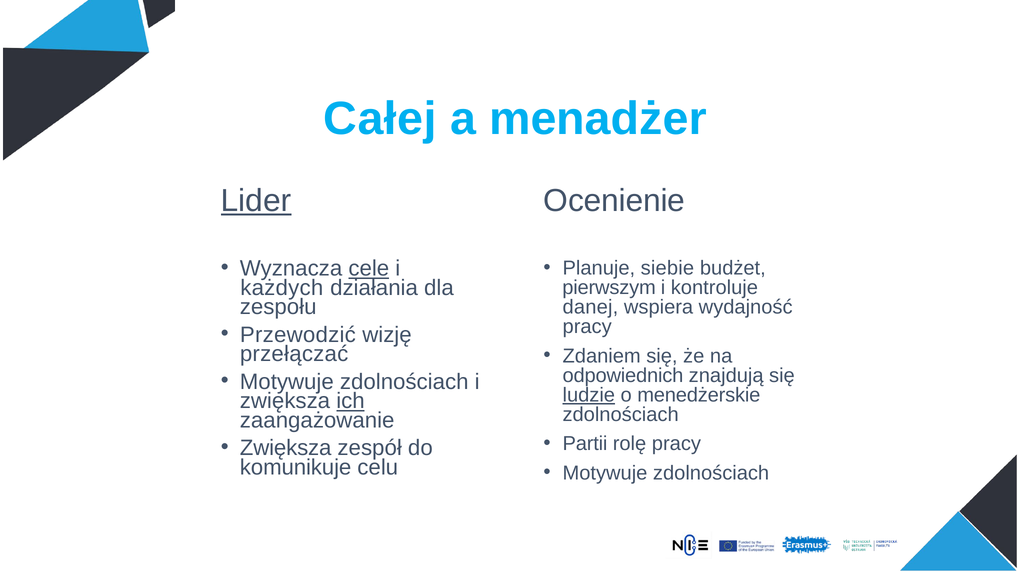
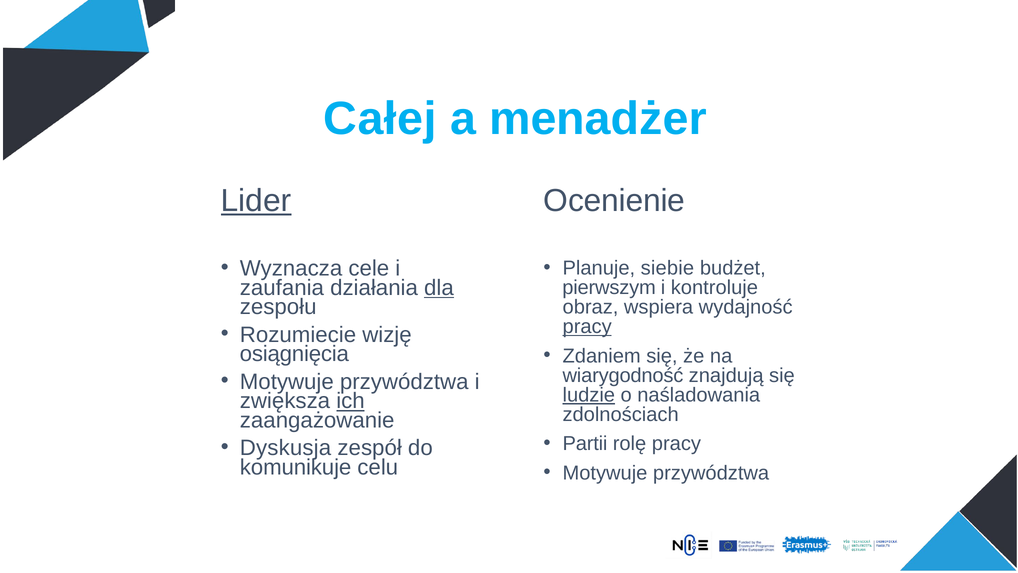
cele underline: present -> none (369, 268)
każdych: każdych -> zaufania (282, 288)
dla underline: none -> present (439, 288)
danej: danej -> obraz (590, 307)
pracy underline: none -> present (587, 327)
Przewodzić: Przewodzić -> Rozumiecie (298, 335)
przełączać: przełączać -> osiągnięcia (294, 354)
odpowiednich: odpowiednich -> wiarygodność (623, 375)
zdolnościach: zdolnościach -> przywództwa (404, 382)
menedżerskie: menedżerskie -> naśladowania (699, 395)
Zwiększa: Zwiększa -> Dyskusja (286, 448)
zdolnościach: zdolnościach -> przywództwa (711, 473)
